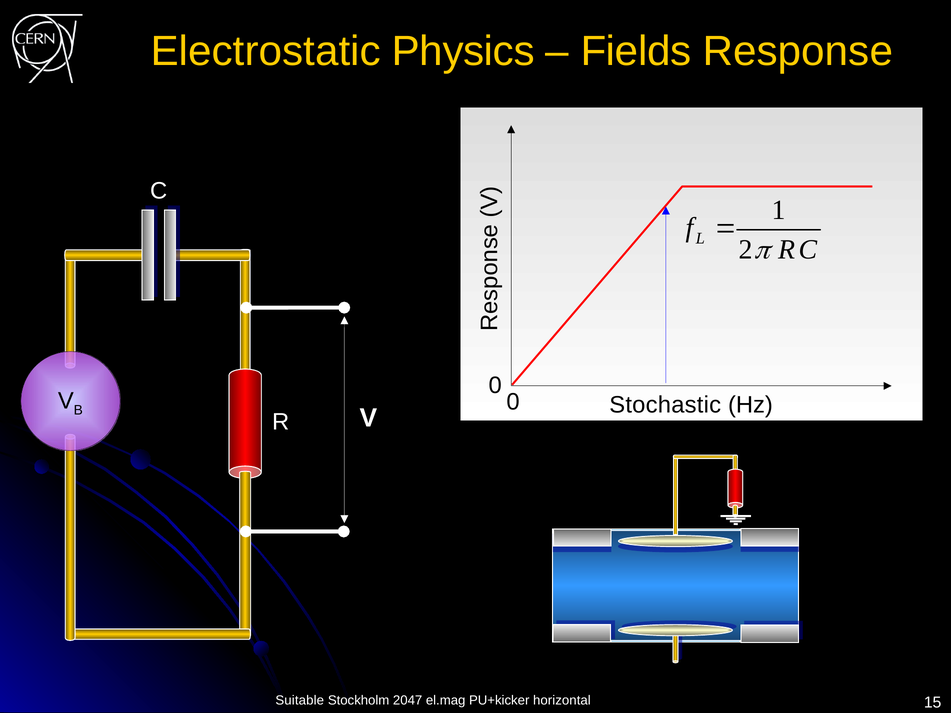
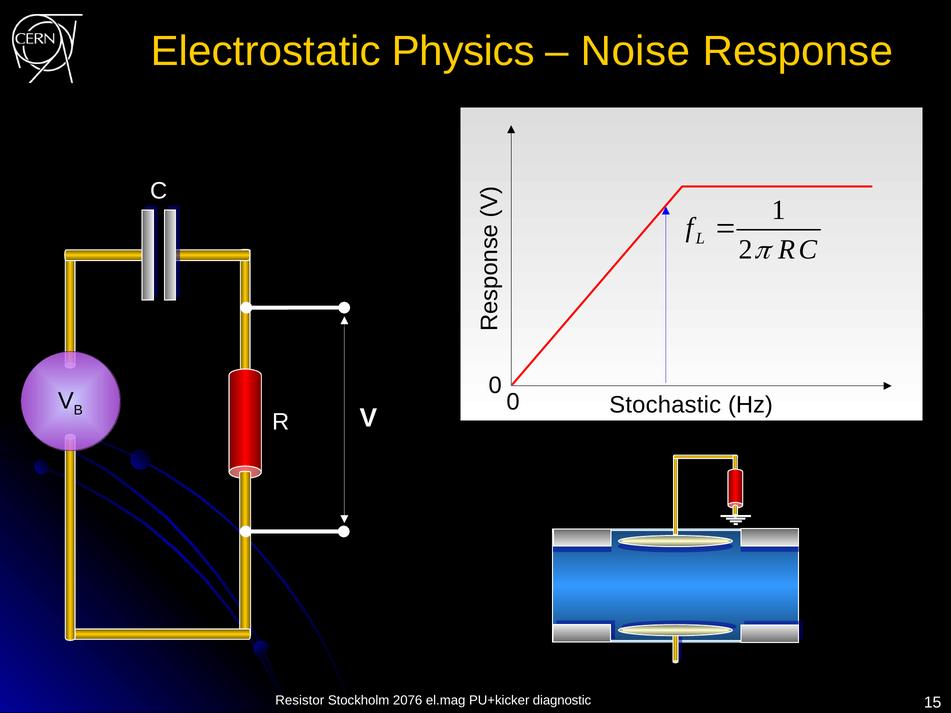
Fields: Fields -> Noise (635, 52)
Suitable: Suitable -> Resistor (300, 701)
2047: 2047 -> 2076 (408, 701)
horizontal: horizontal -> diagnostic (562, 701)
